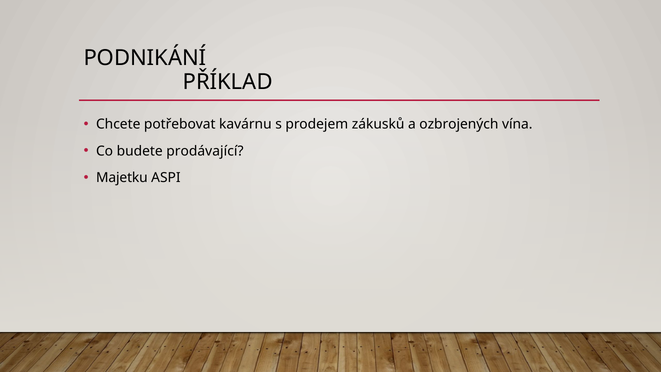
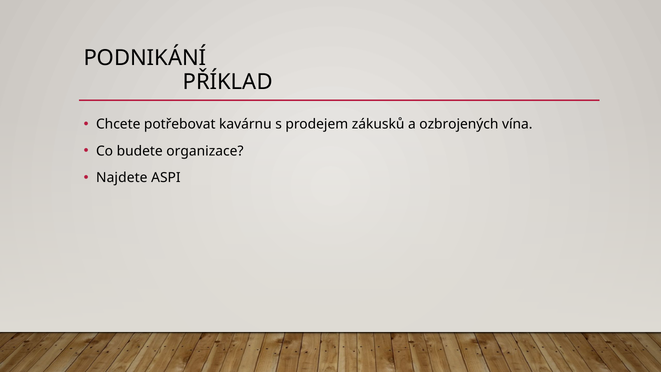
prodávající: prodávající -> organizace (205, 151)
Majetku: Majetku -> Najdete (122, 178)
